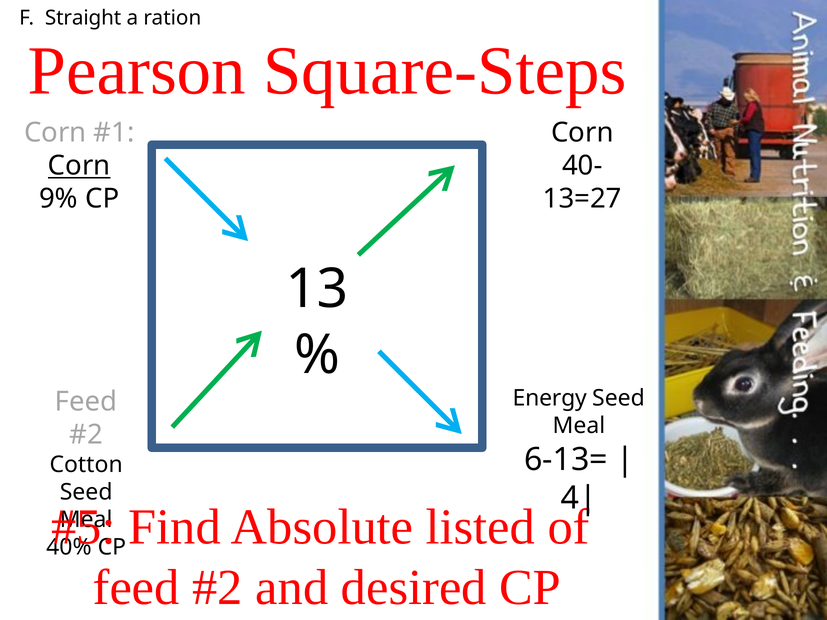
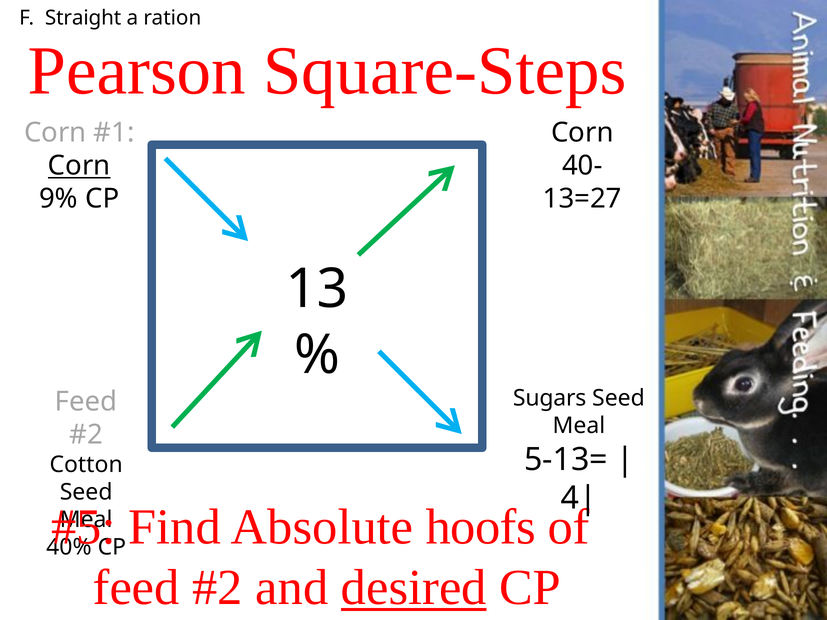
Energy: Energy -> Sugars (550, 398)
6-13=: 6-13= -> 5-13= (566, 460)
listed: listed -> hoofs (481, 527)
desired underline: none -> present (414, 588)
